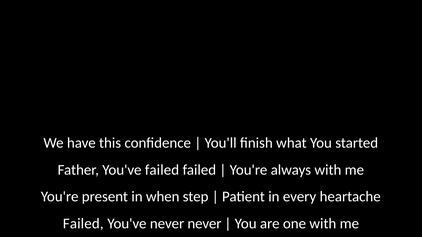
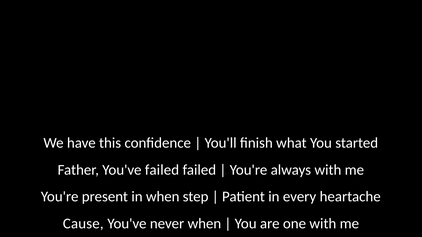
Failed: Failed -> Cause (83, 224)
never never: never -> when (204, 224)
